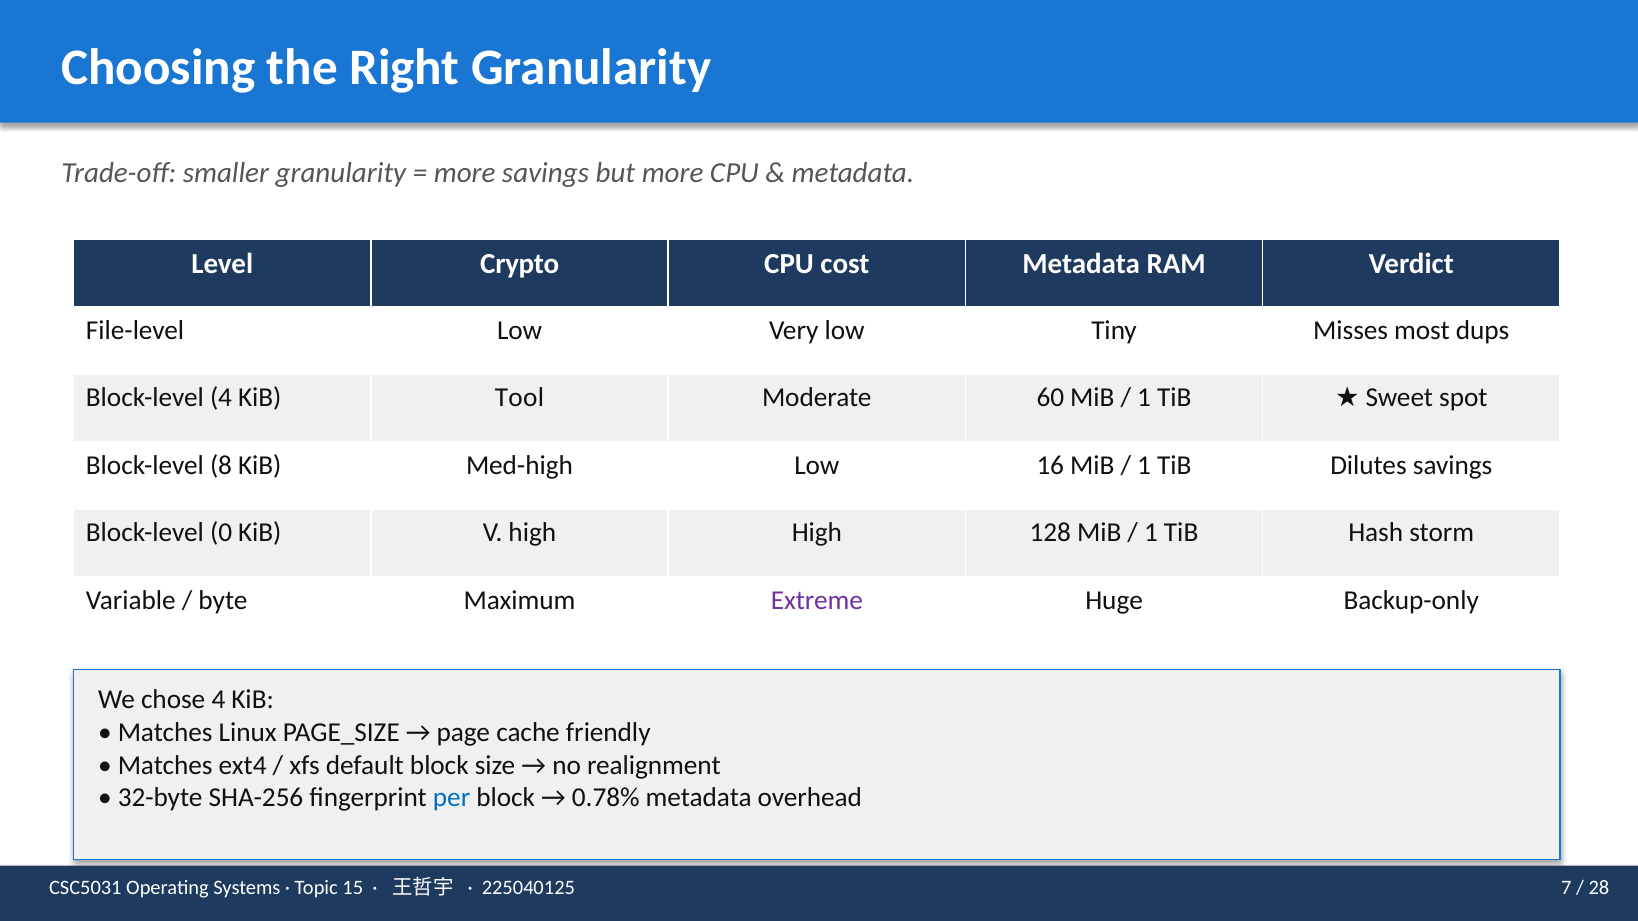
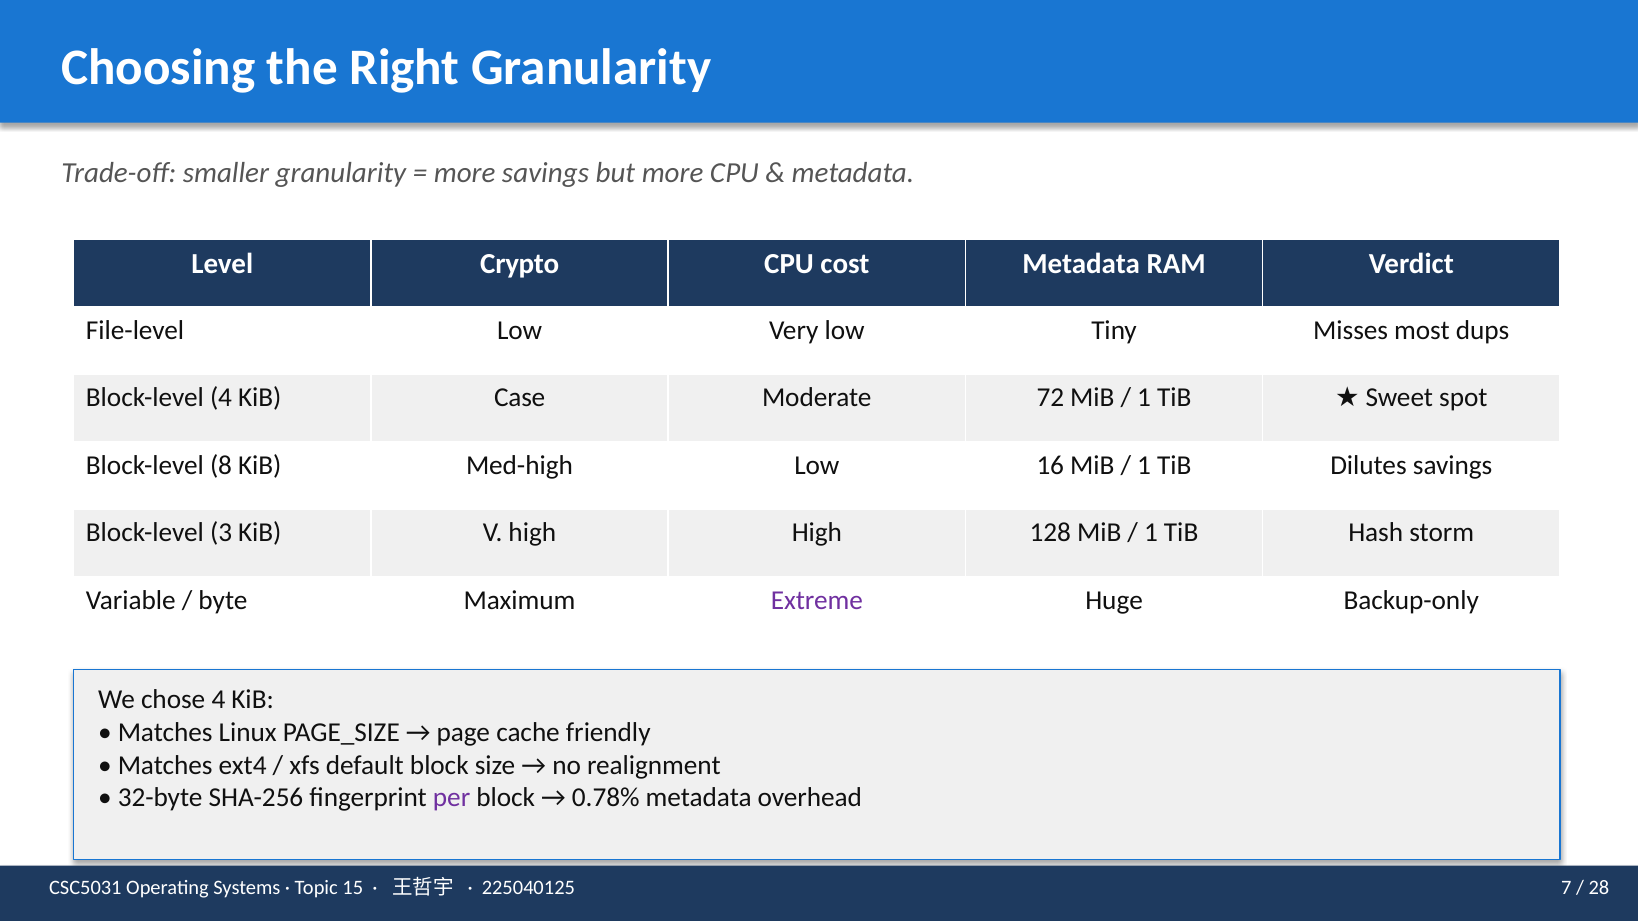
Tool: Tool -> Case (520, 398)
60: 60 -> 72 (1050, 398)
0: 0 -> 3 (221, 533)
per colour: blue -> purple (452, 798)
